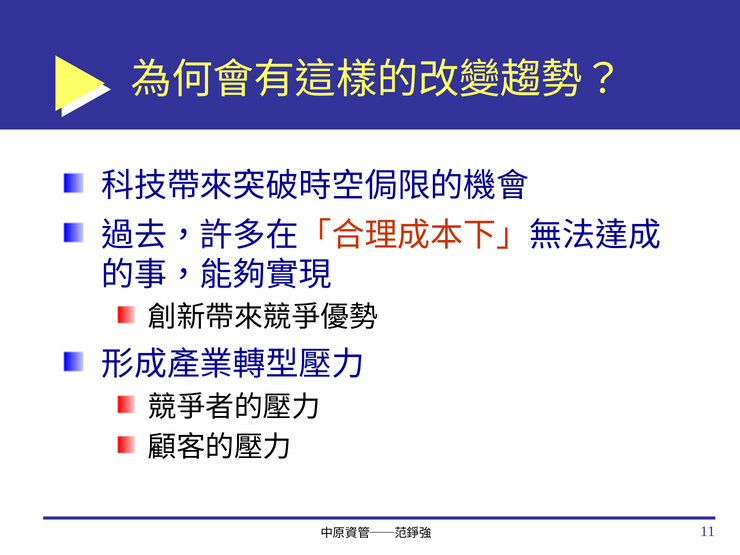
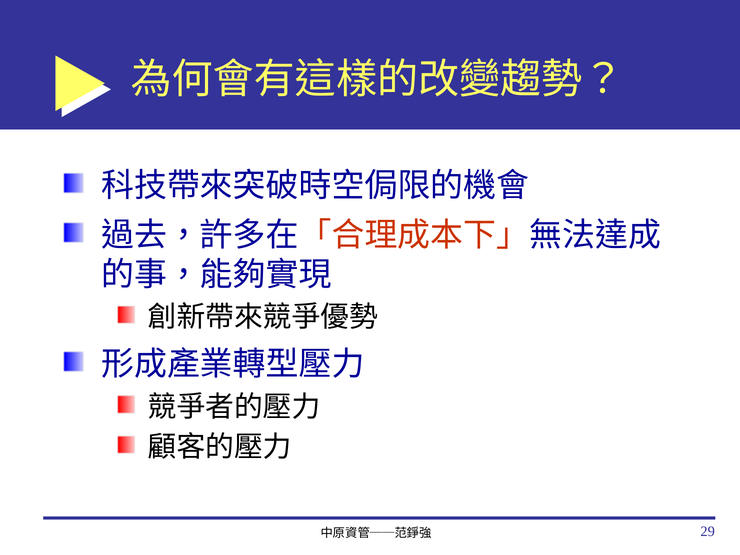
11: 11 -> 29 (708, 531)
